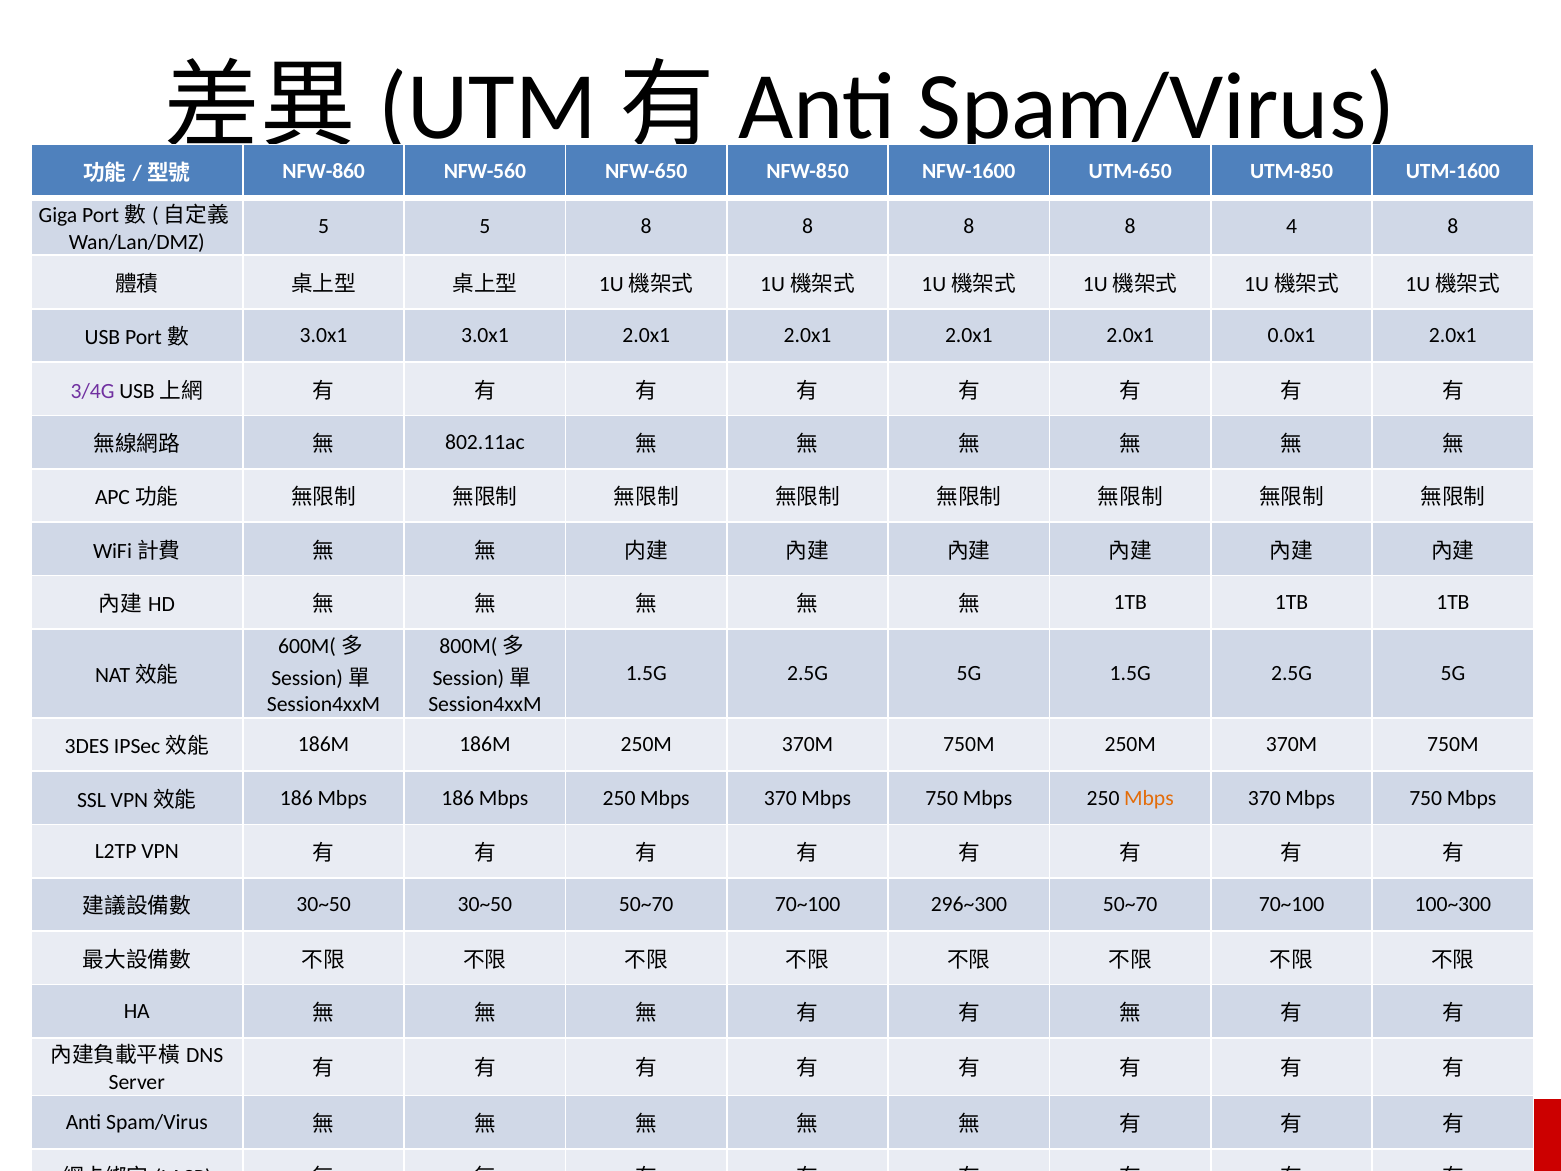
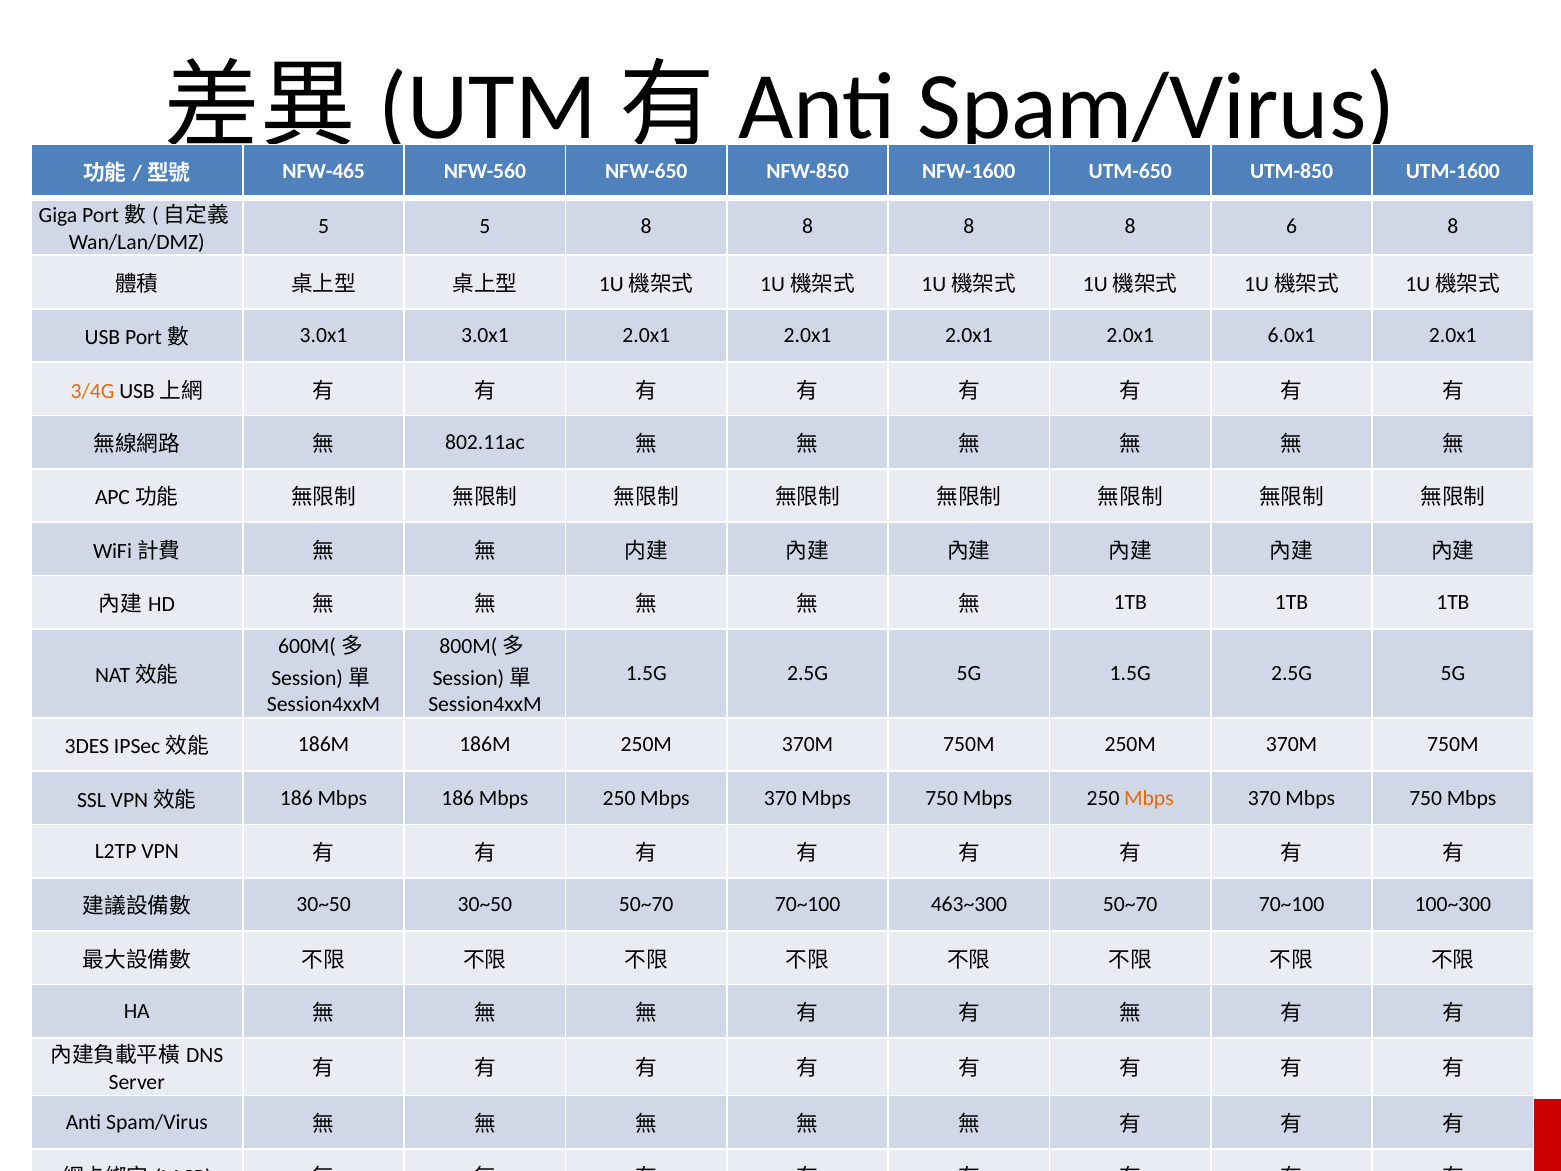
NFW-860: NFW-860 -> NFW-465 (324, 171)
4: 4 -> 6 (1292, 227)
0.0x1: 0.0x1 -> 6.0x1 (1292, 336)
3/4G colour: purple -> orange (93, 391)
296~300: 296~300 -> 463~300 (969, 904)
